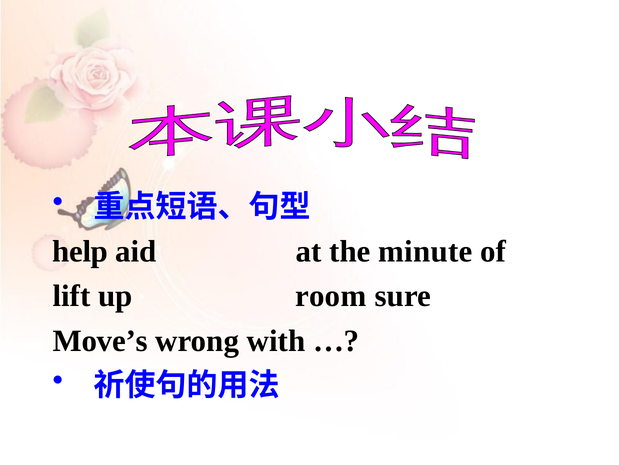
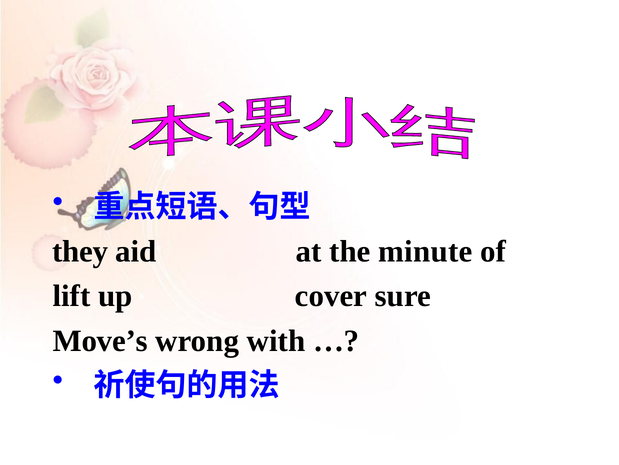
help: help -> they (80, 251)
room: room -> cover (331, 296)
